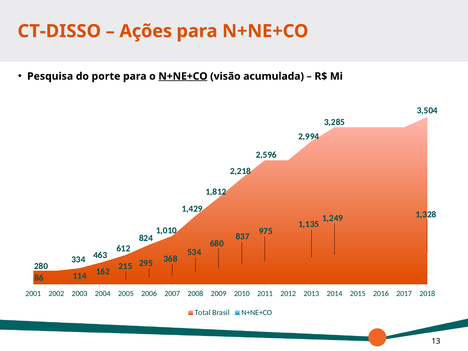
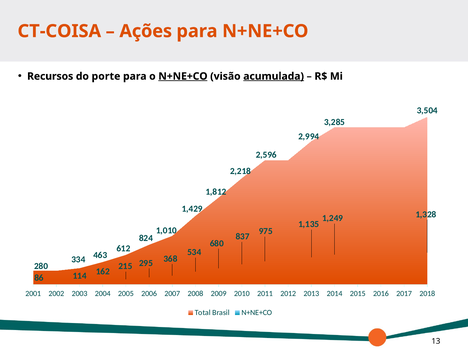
CT-DISSO: CT-DISSO -> CT-COISA (59, 31)
Pesquisa: Pesquisa -> Recursos (50, 76)
acumulada underline: none -> present (274, 76)
